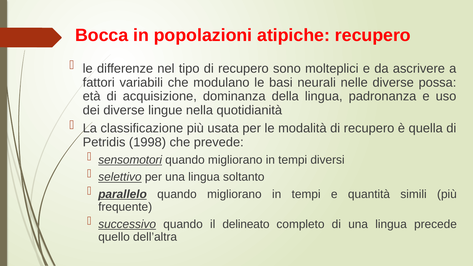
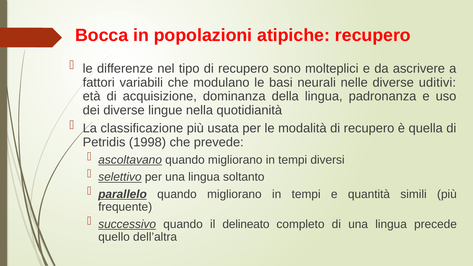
possa: possa -> uditivi (437, 83)
sensomotori: sensomotori -> ascoltavano (130, 160)
